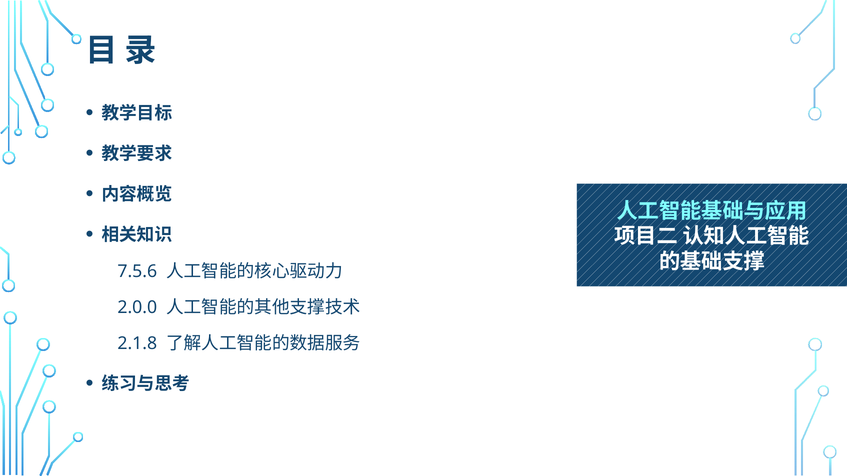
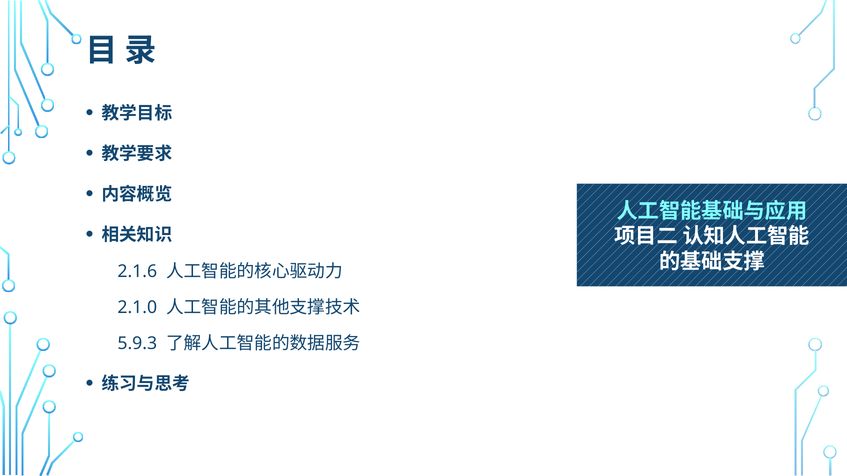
7.5.6: 7.5.6 -> 2.1.6 (137, 271)
2.0.0: 2.0.0 -> 2.1.0 (137, 308)
2.1.8: 2.1.8 -> 5.9.3 (137, 344)
